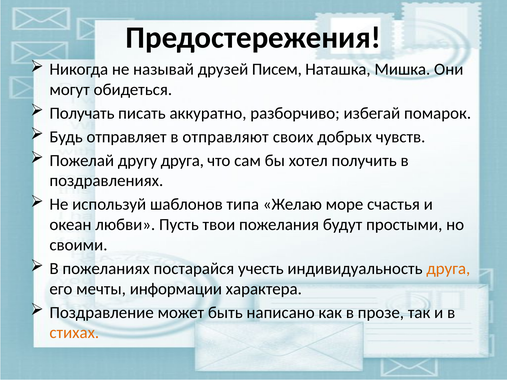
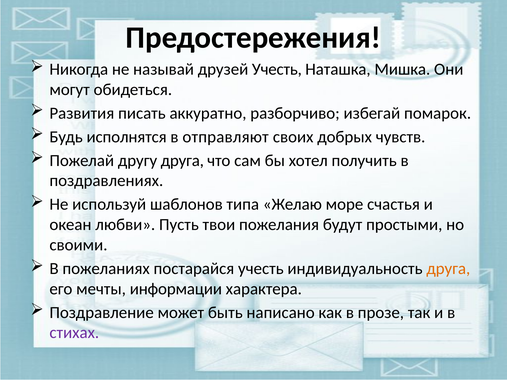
друзей Писем: Писем -> Учесть (277, 69)
Получать: Получать -> Развития (82, 113)
отправляет: отправляет -> исполнятся (127, 137)
стихах colour: orange -> purple (74, 333)
